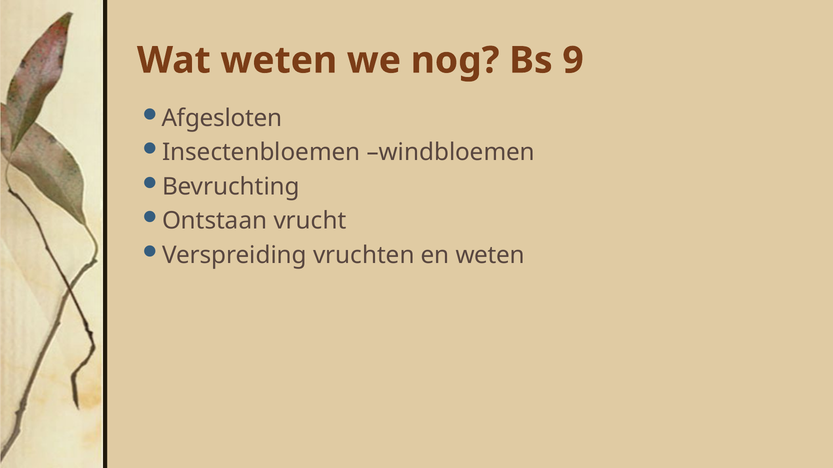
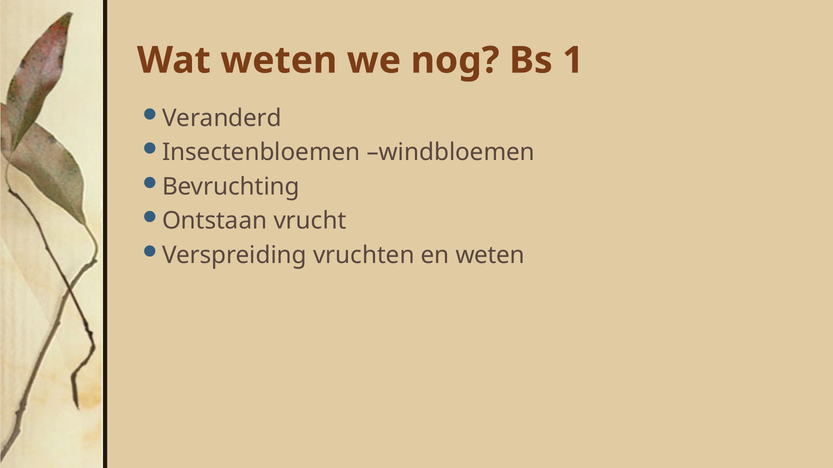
9: 9 -> 1 (573, 60)
Afgesloten: Afgesloten -> Veranderd (222, 118)
